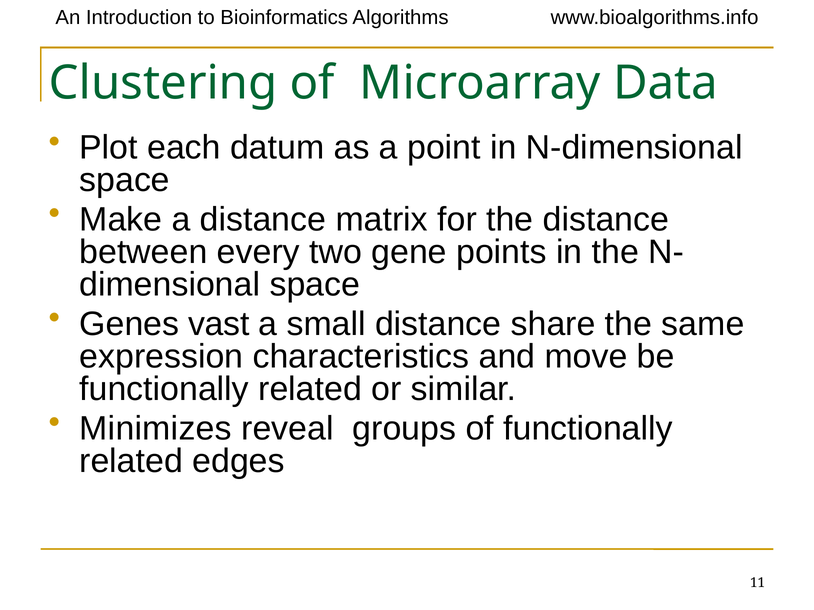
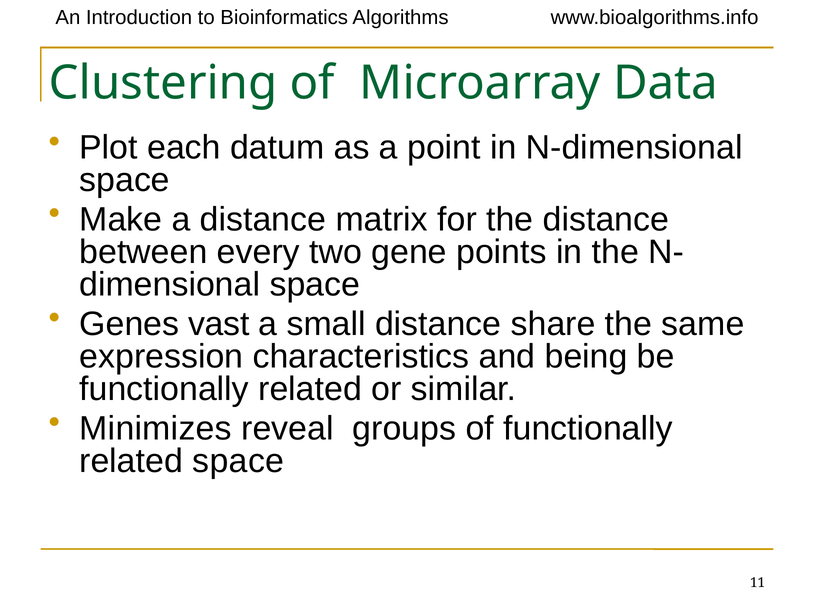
move: move -> being (586, 357)
related edges: edges -> space (238, 461)
